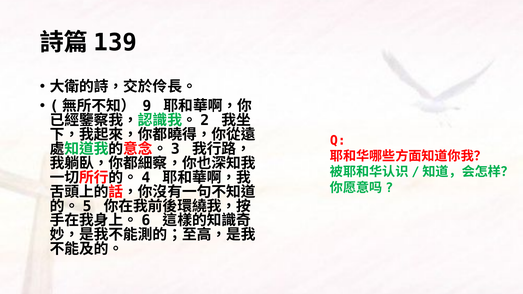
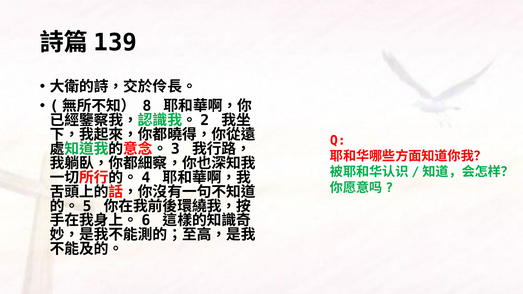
9: 9 -> 8 (147, 106)
